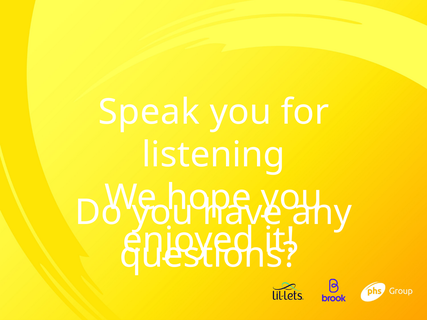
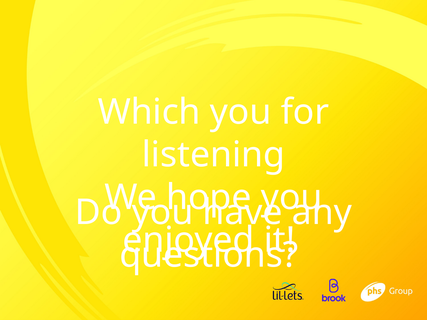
Speak: Speak -> Which (149, 112)
